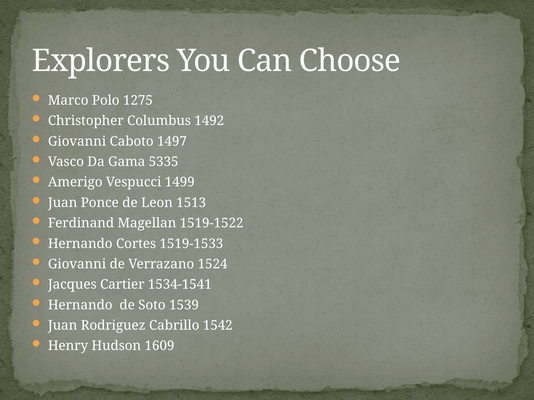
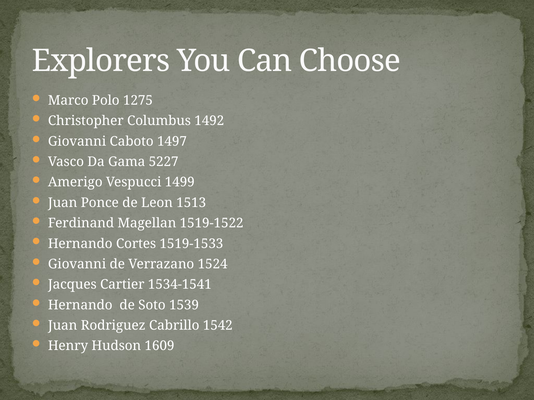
5335: 5335 -> 5227 (164, 162)
